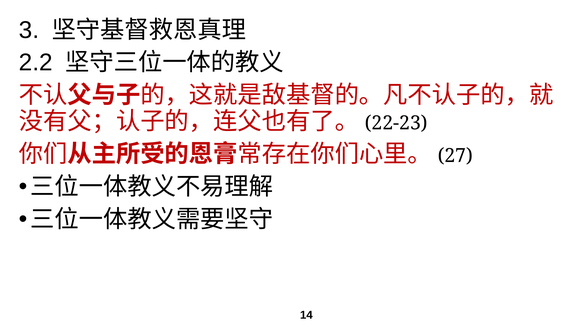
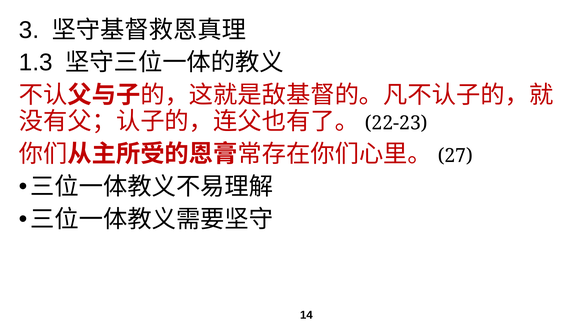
2.2: 2.2 -> 1.3 (36, 63)
